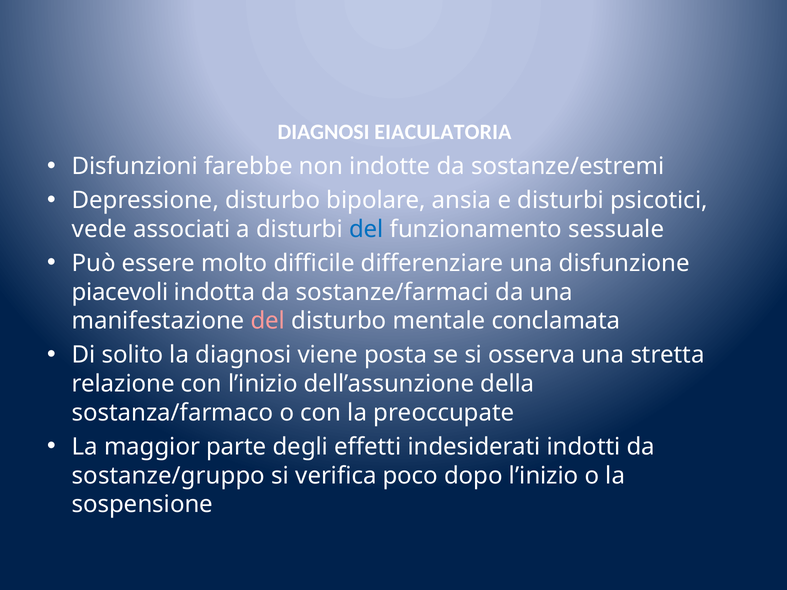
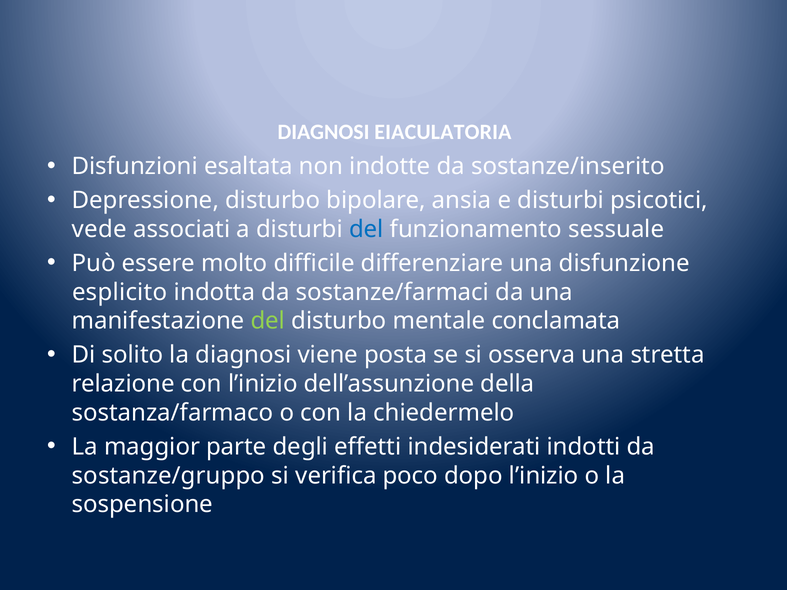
farebbe: farebbe -> esaltata (248, 166)
sostanze/estremi: sostanze/estremi -> sostanze/inserito (568, 166)
piacevoli: piacevoli -> esplicito (120, 292)
del colour: pink -> light green (268, 321)
preoccupate: preoccupate -> chiedermelo (444, 413)
